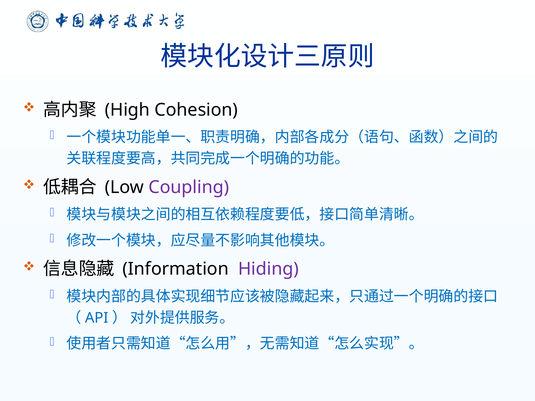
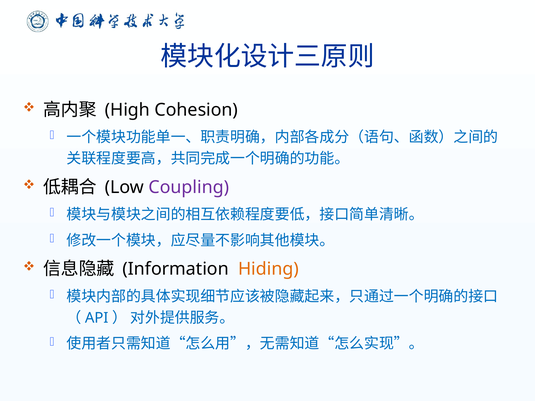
Hiding colour: purple -> orange (268, 269)
